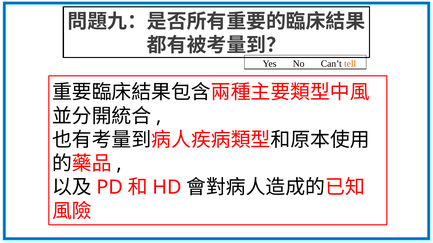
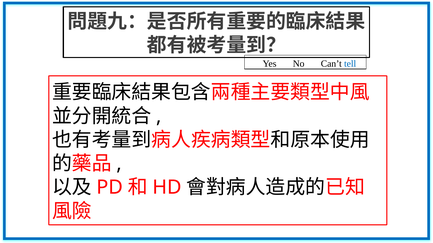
tell colour: orange -> blue (350, 64)
